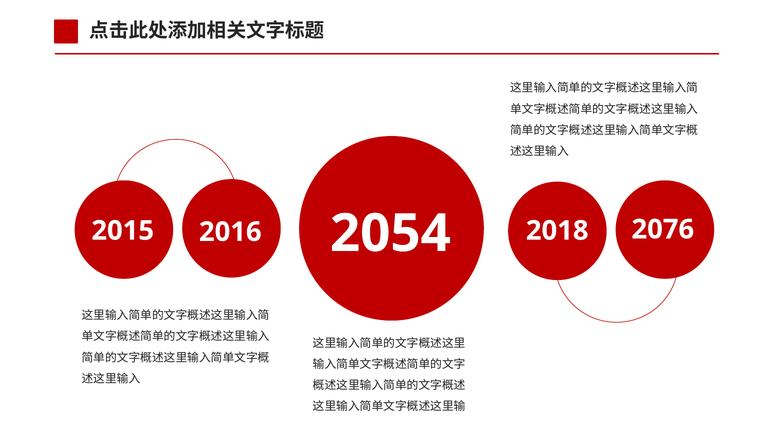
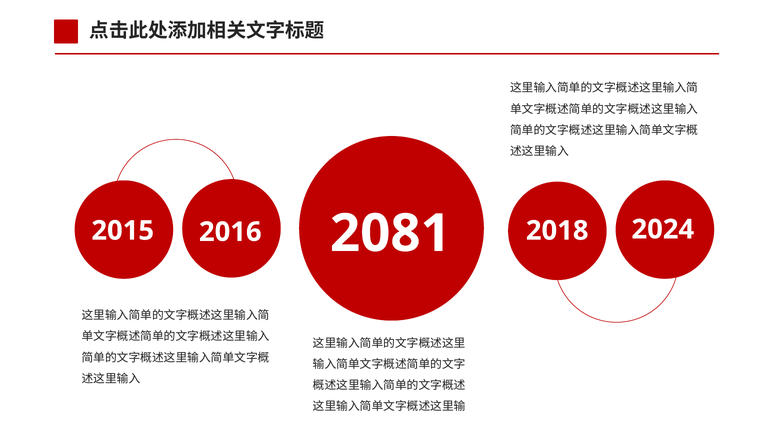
2054: 2054 -> 2081 (390, 234)
2076: 2076 -> 2024 (663, 230)
